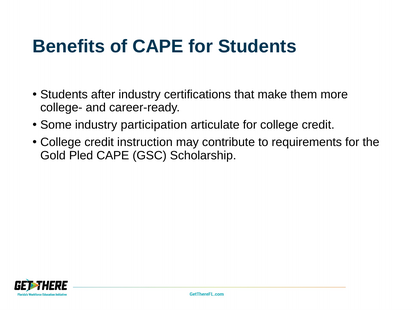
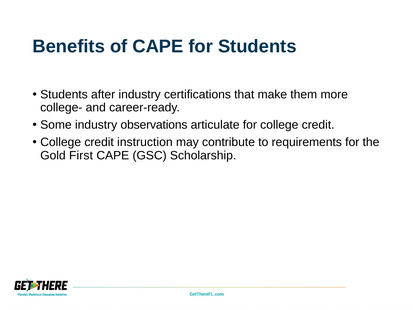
participation: participation -> observations (154, 125)
Pled: Pled -> First (81, 155)
